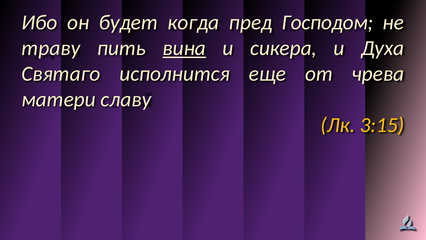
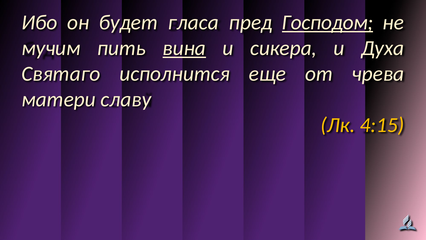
когда: когда -> гласа (193, 23)
Господом underline: none -> present (328, 23)
траву: траву -> мучим (51, 48)
3:15: 3:15 -> 4:15 (382, 125)
